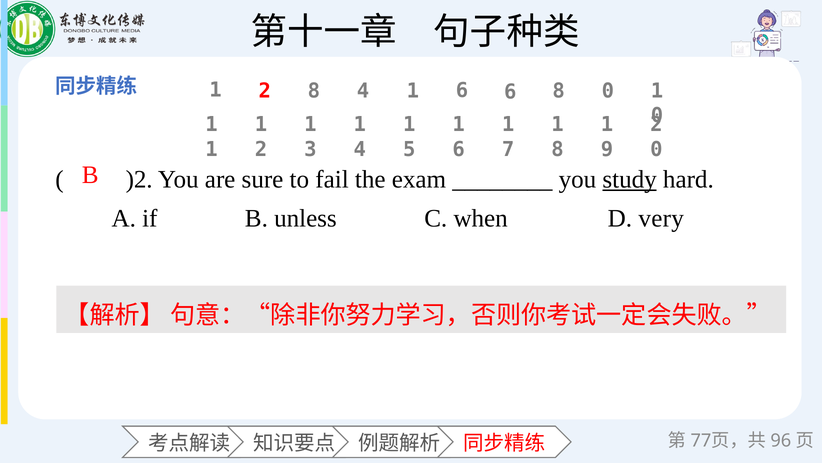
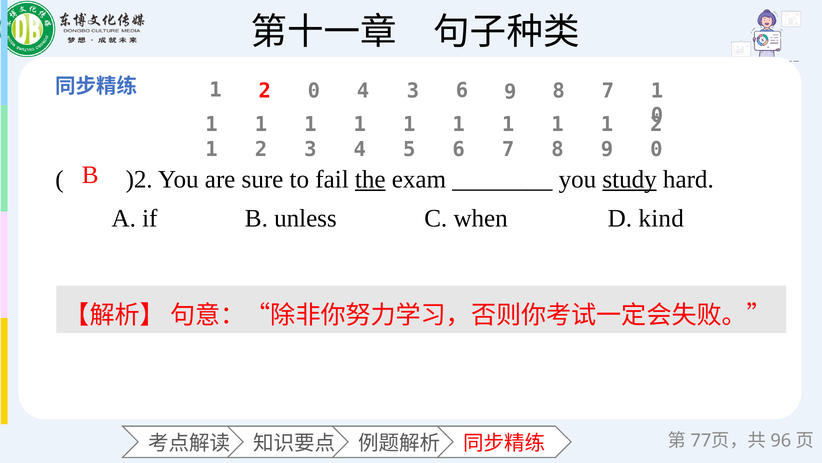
1 2 8: 8 -> 0 (314, 91)
1: 1 -> 3 (413, 91)
6 6: 6 -> 9 (510, 92)
8 0: 0 -> 7 (608, 91)
the underline: none -> present (370, 179)
very: very -> kind (661, 218)
